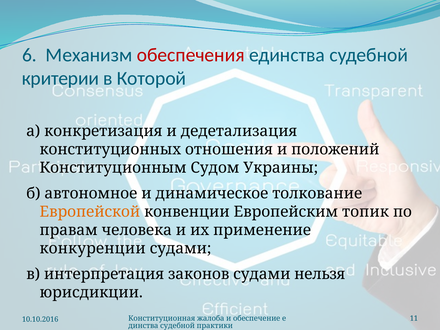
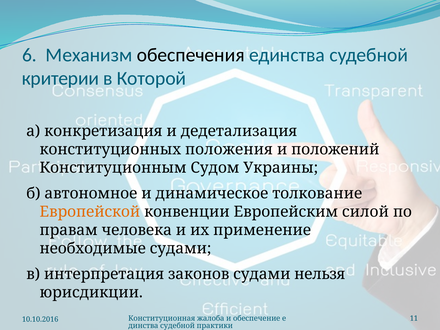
обеспечения colour: red -> black (191, 55)
отношения: отношения -> положения (229, 150)
топик: топик -> силой (365, 212)
конкуренции: конкуренции -> необходимые (93, 249)
